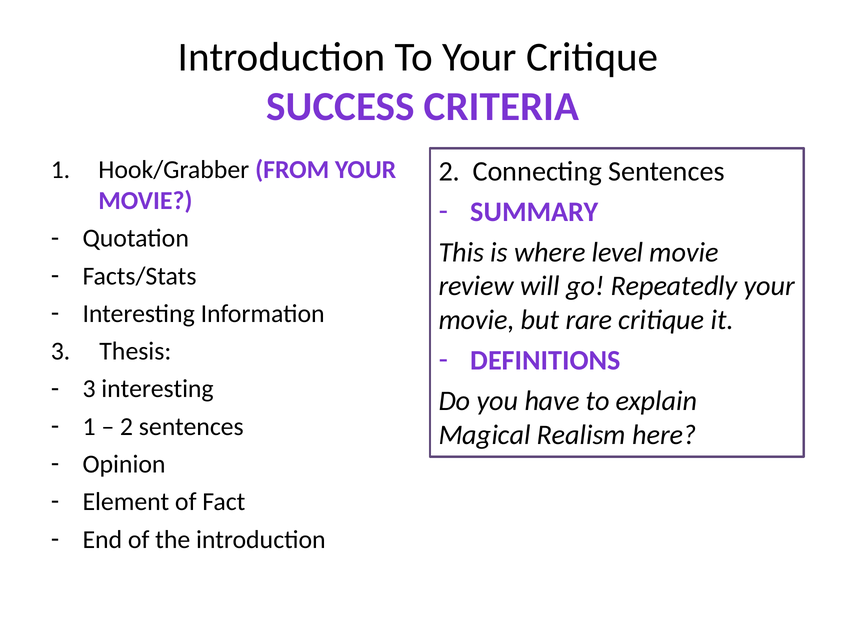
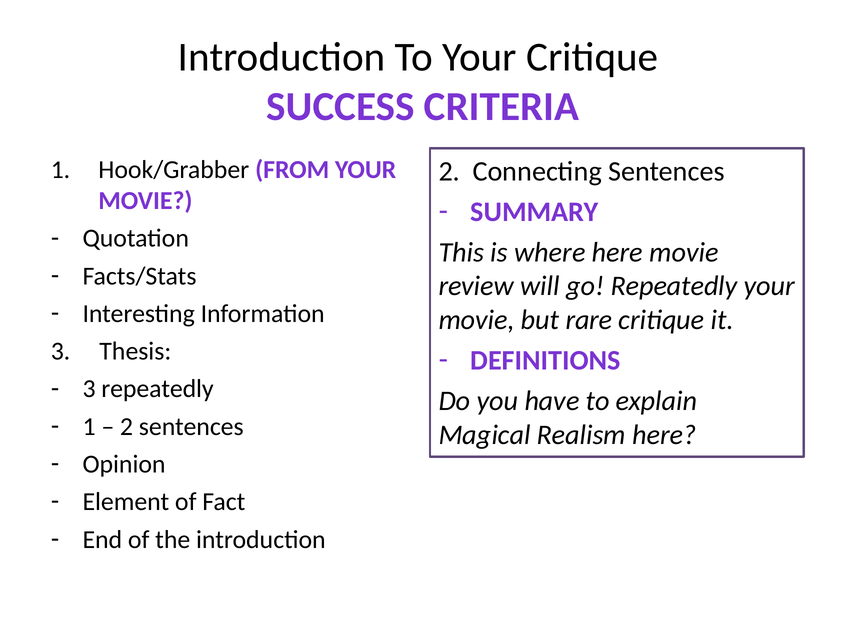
where level: level -> here (617, 252)
3 interesting: interesting -> repeatedly (157, 389)
